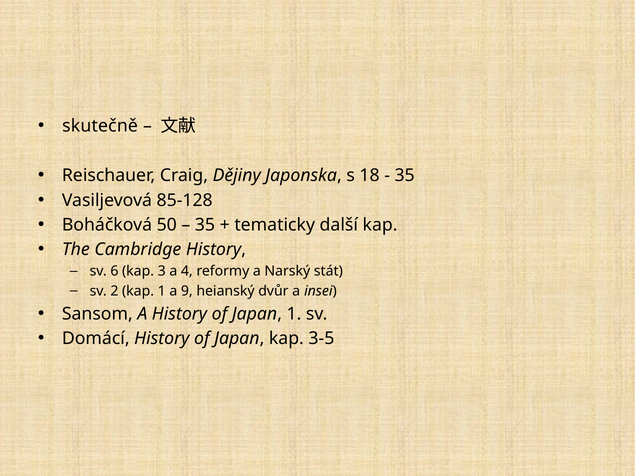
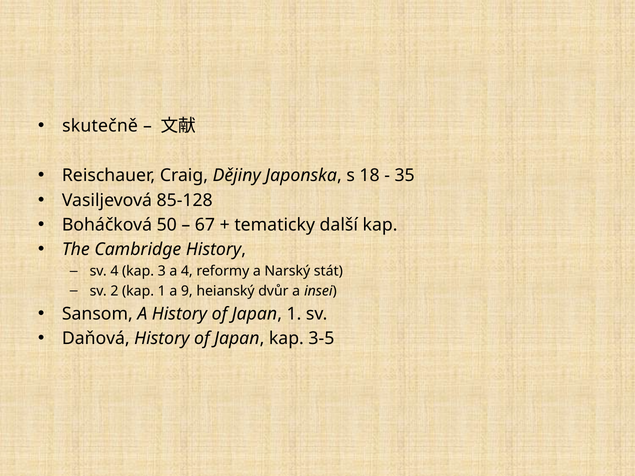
35: 35 -> 67 (205, 225)
sv 6: 6 -> 4 (114, 271)
Domácí: Domácí -> Daňová (96, 339)
